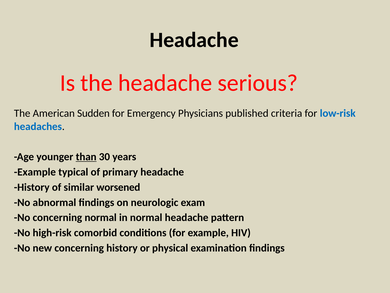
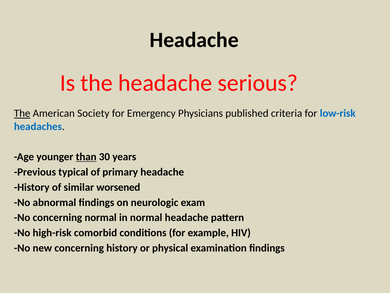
The underline: none -> present (22, 113)
Sudden: Sudden -> Society (93, 113)
Example: Example -> Previous (35, 172)
